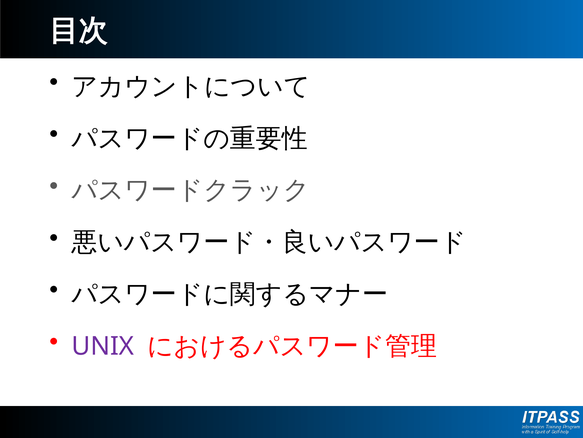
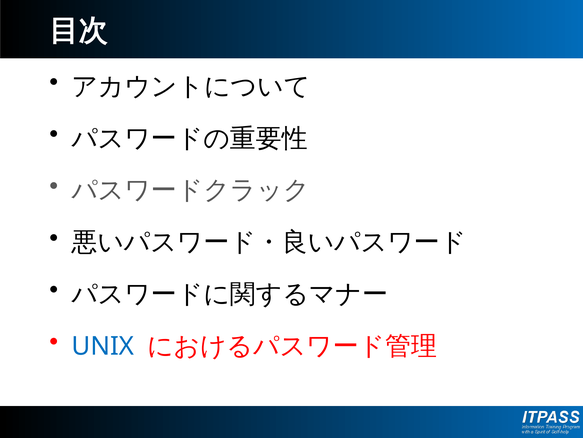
UNIX colour: purple -> blue (103, 346)
